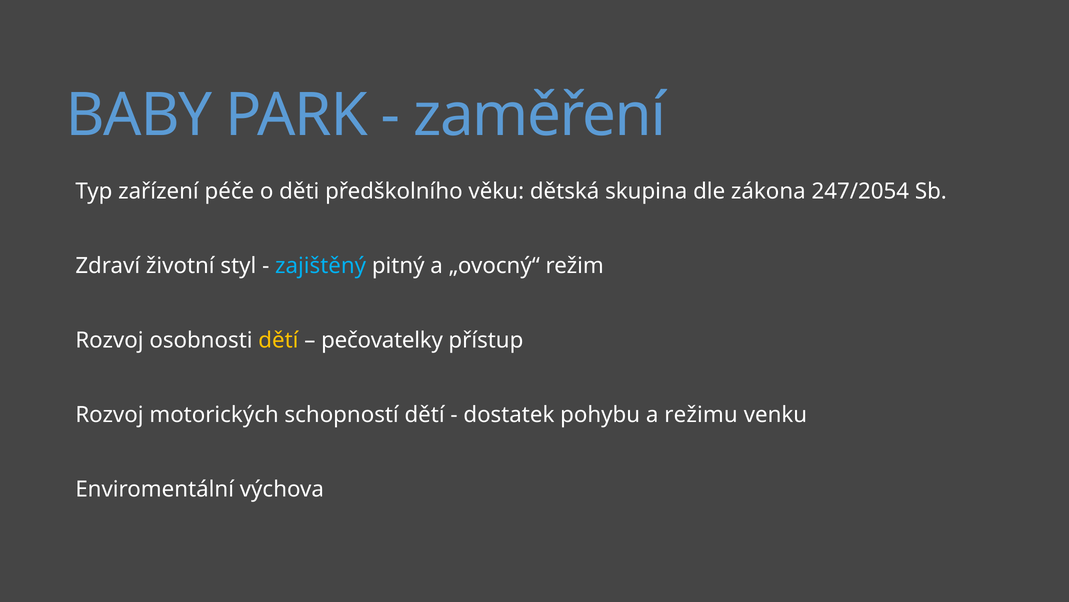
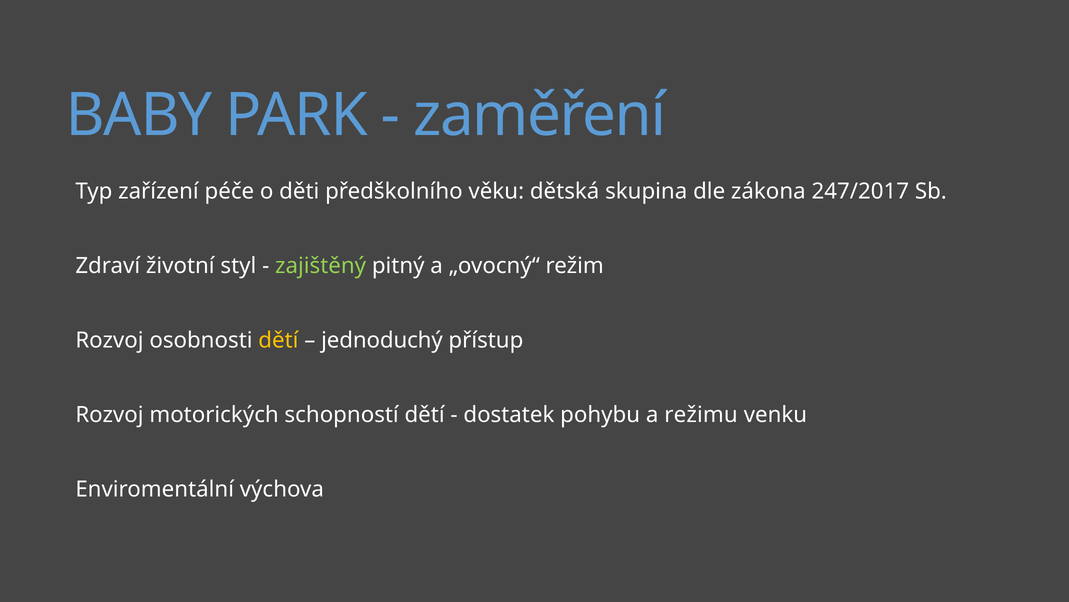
247/2054: 247/2054 -> 247/2017 (860, 191)
zajištěný colour: light blue -> light green (321, 266)
pečovatelky: pečovatelky -> jednoduchý (382, 340)
